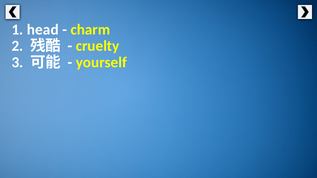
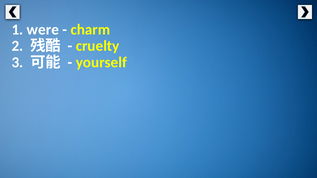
head: head -> were (43, 30)
